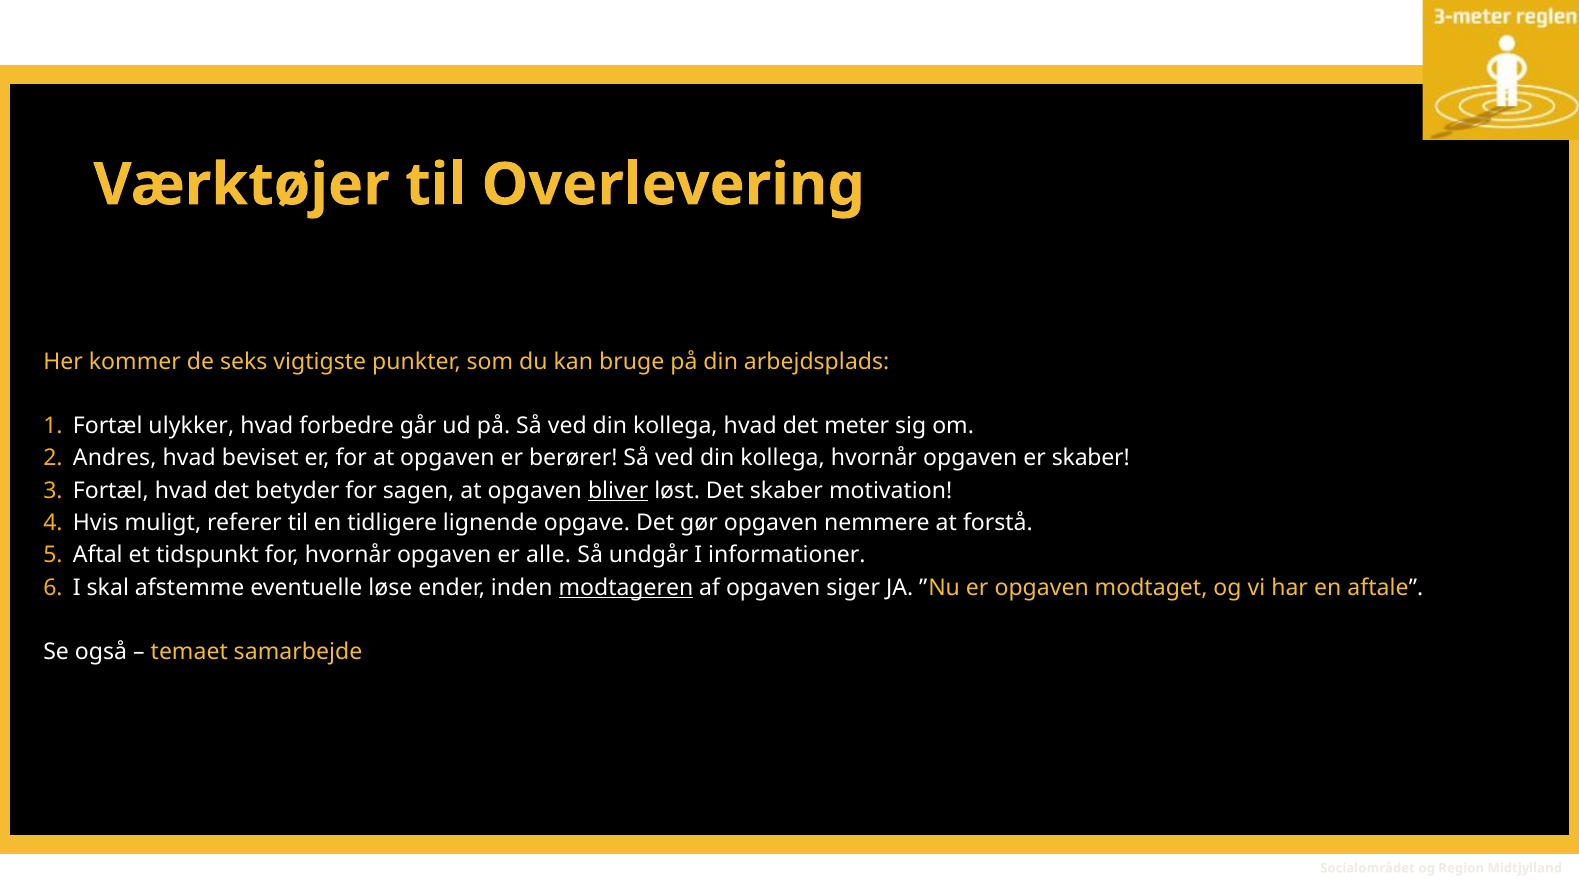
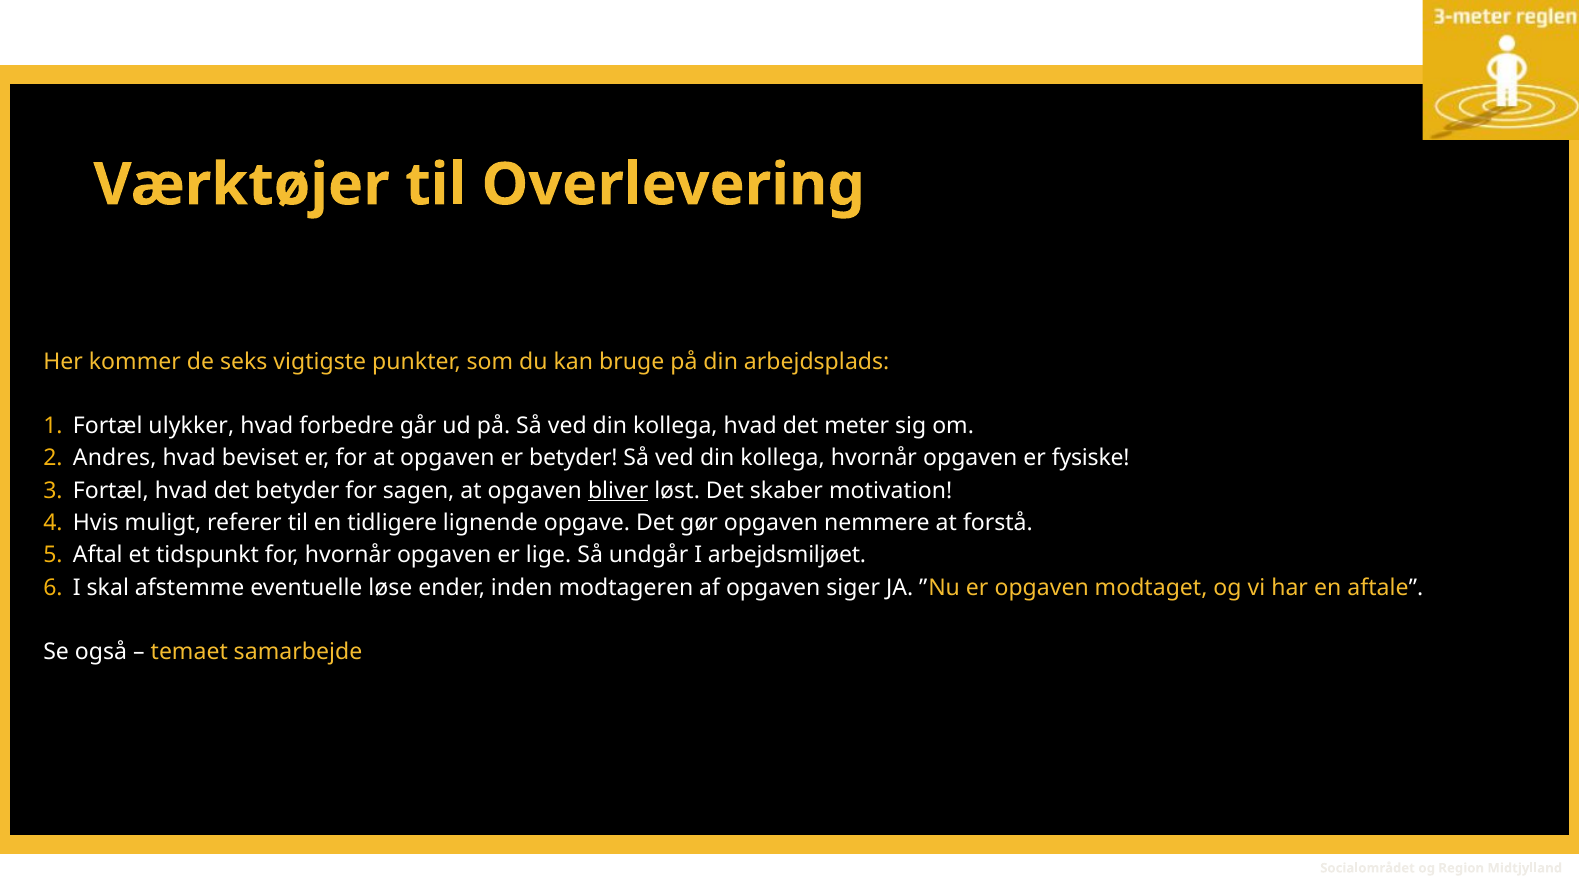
er berører: berører -> betyder (573, 458)
er skaber: skaber -> fysiske (1091, 458)
alle: alle -> lige (549, 555)
informationer: informationer -> arbejdsmiljøet (787, 555)
modtageren underline: present -> none (626, 587)
